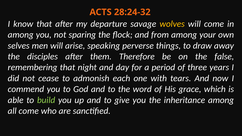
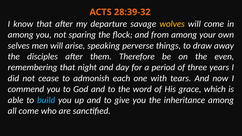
28:24-32: 28:24-32 -> 28:39-32 (132, 12)
false: false -> even (224, 57)
build colour: light green -> light blue (46, 100)
